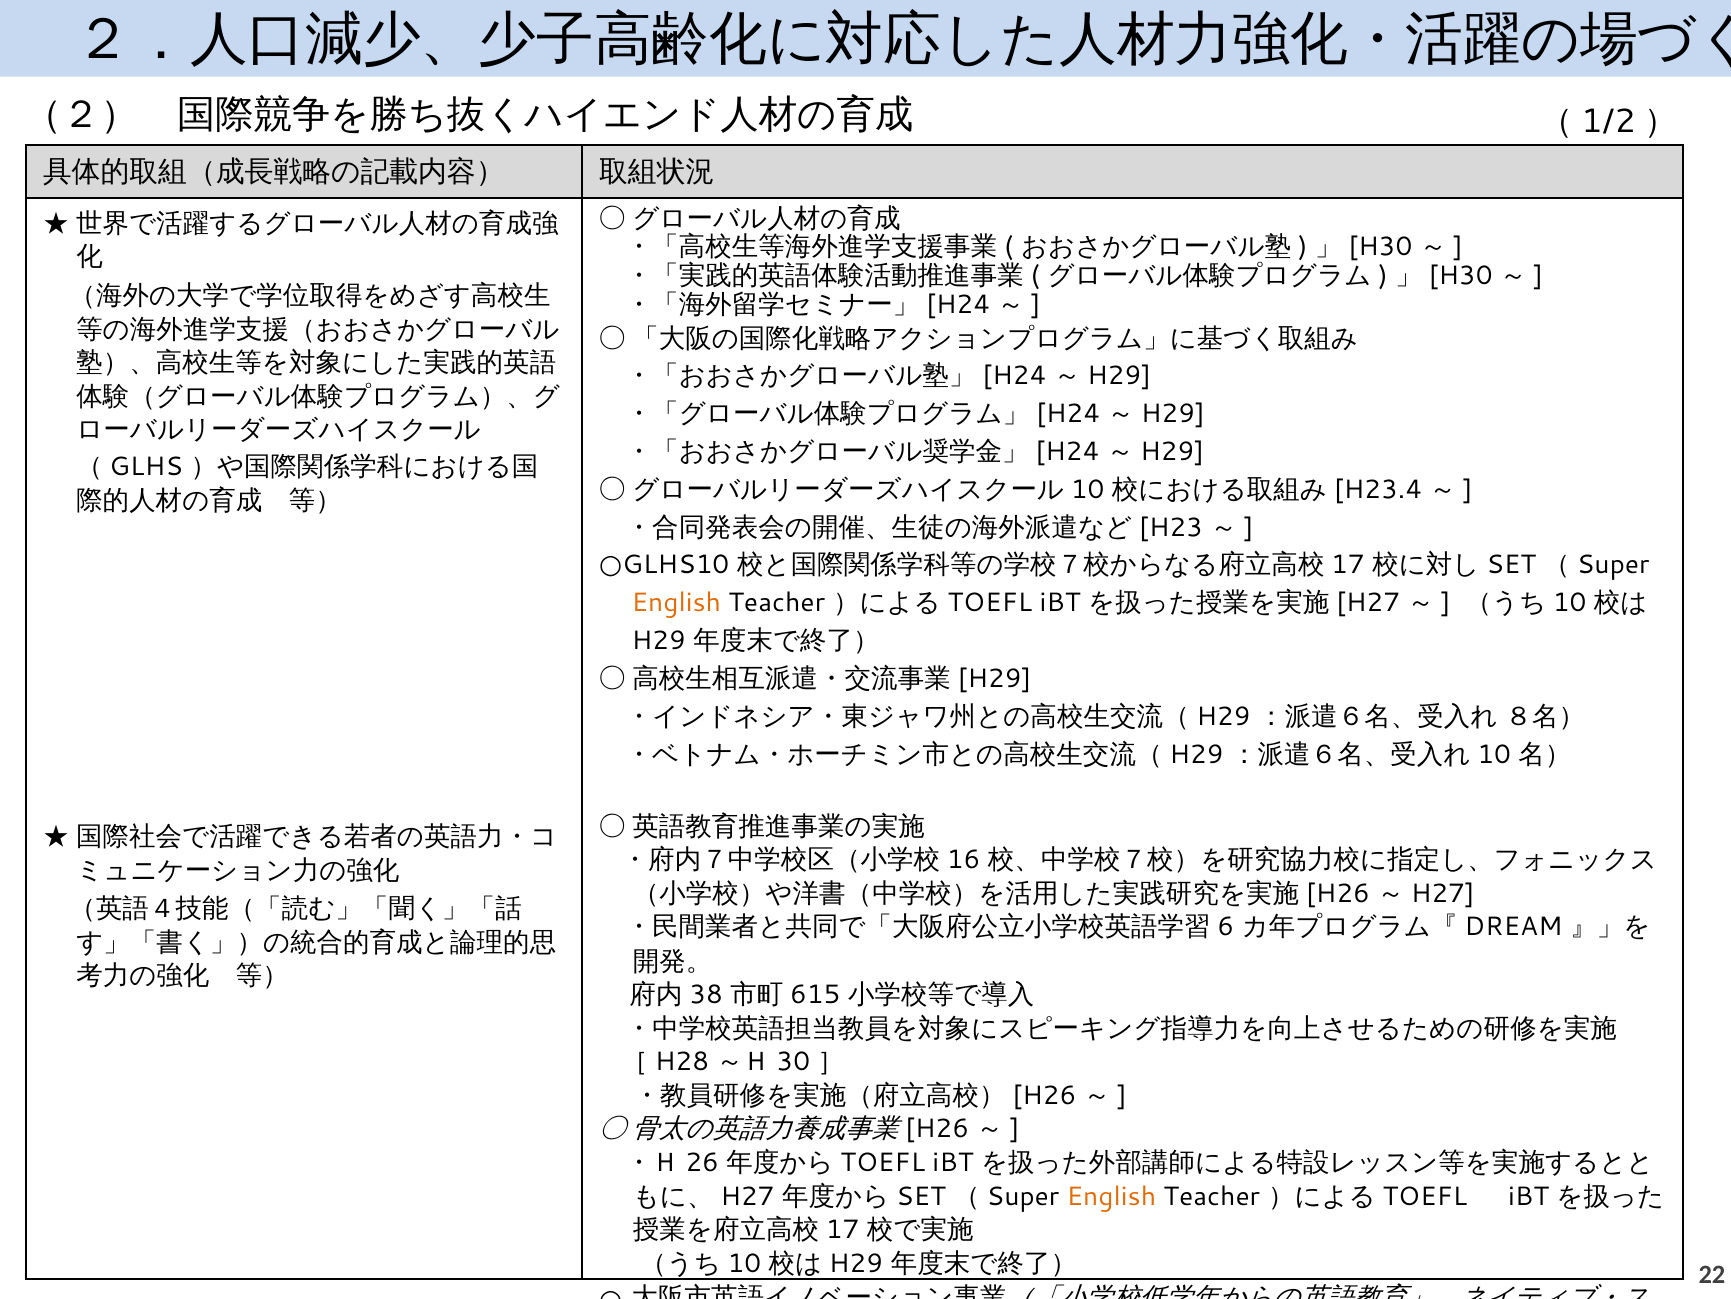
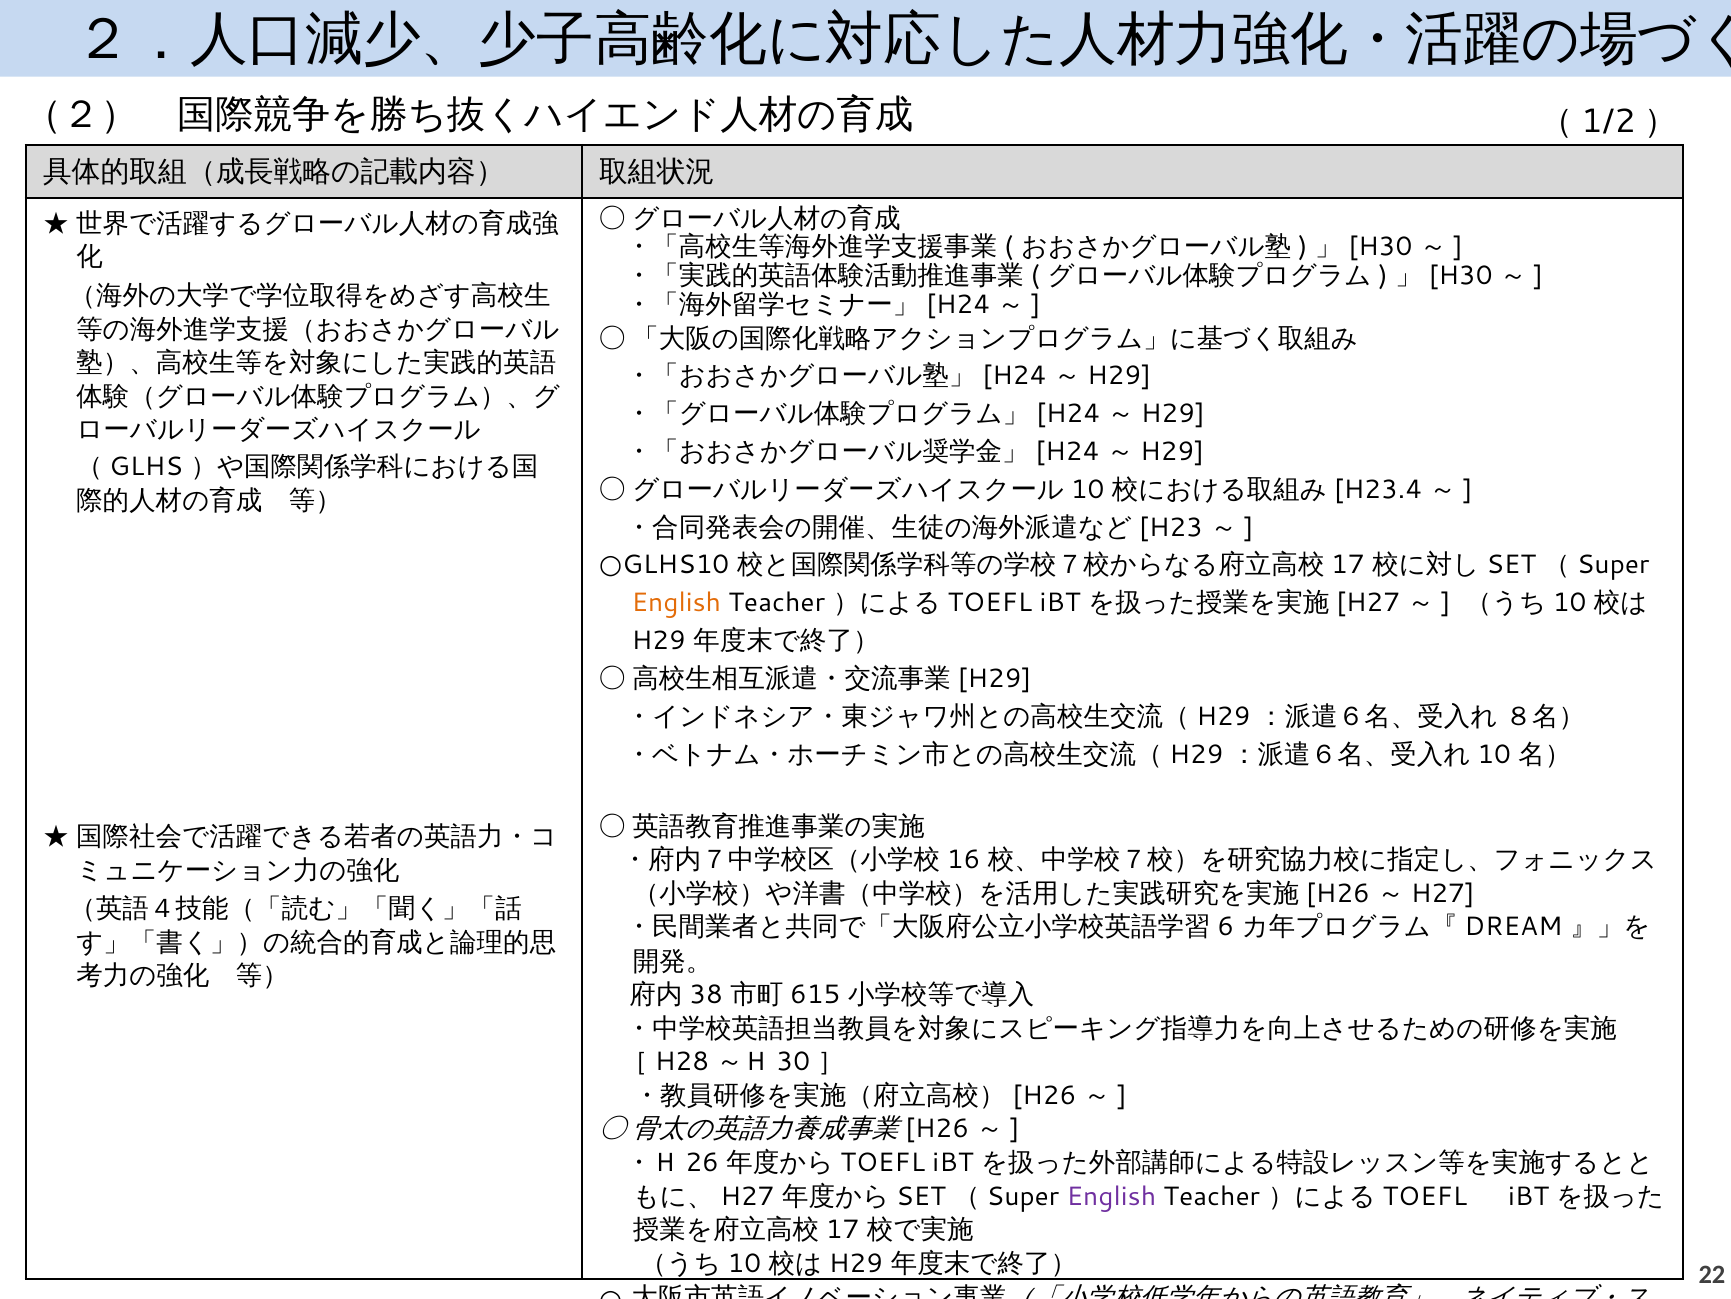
English colour: orange -> purple (1111, 1196)
